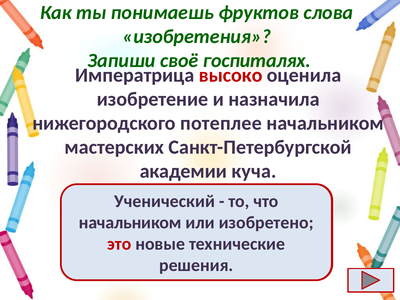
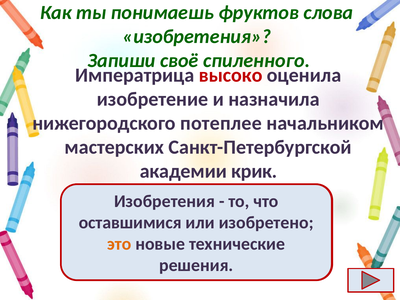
госпиталях: госпиталях -> спиленного (257, 61)
куча: куча -> крик (254, 171)
Ученический: Ученический -> Изобретения (164, 201)
начальником: начальником -> оставшимися (130, 223)
это colour: red -> orange (119, 244)
